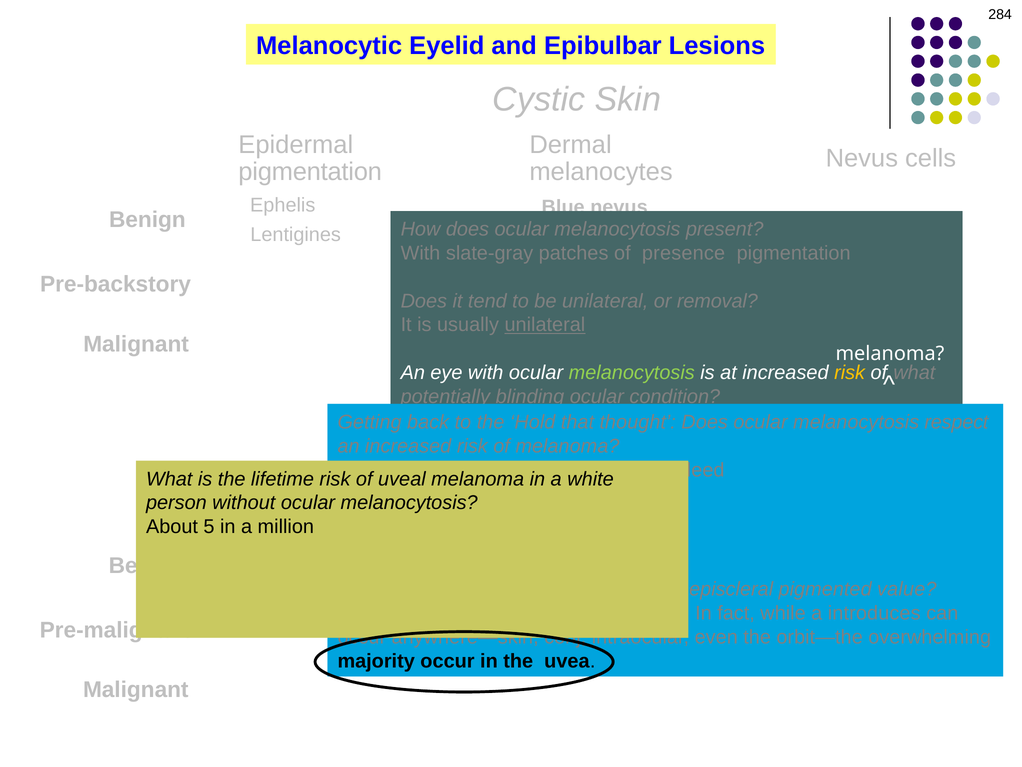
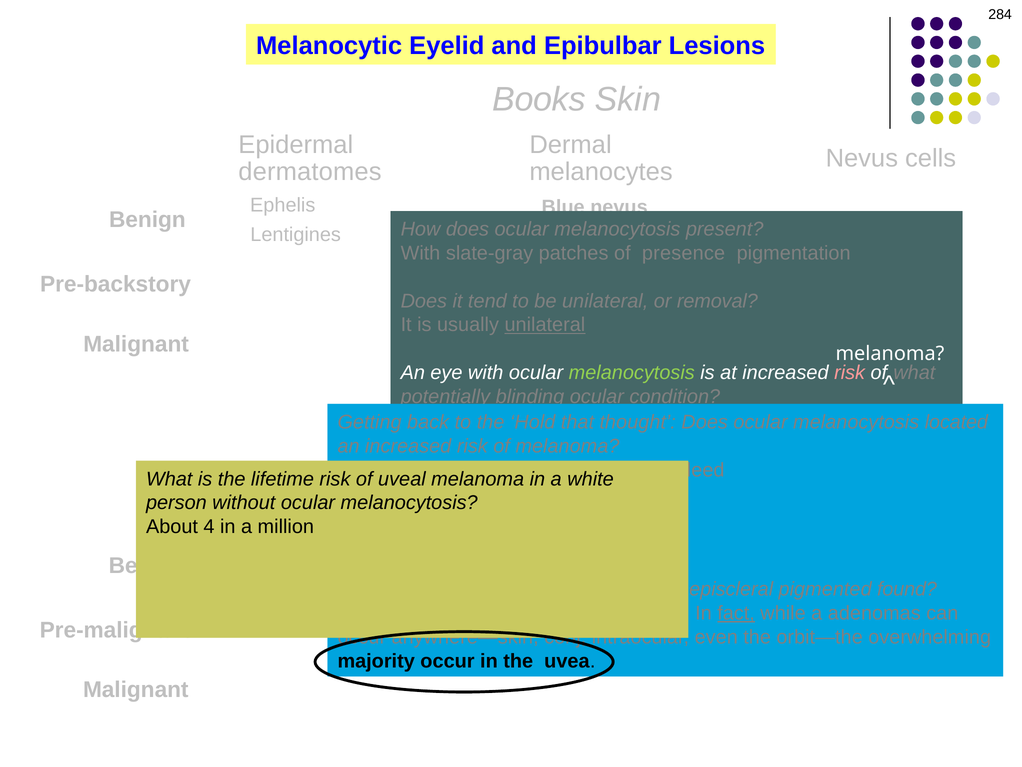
Cystic: Cystic -> Books (539, 100)
pigmentation: pigmentation -> dermatomes (310, 172)
risk colour: yellow -> pink (850, 372)
respect: respect -> located (956, 422)
5: 5 -> 4 (209, 526)
value: value -> found (907, 589)
fact underline: none -> present (736, 613)
introduces: introduces -> adenomas (874, 613)
